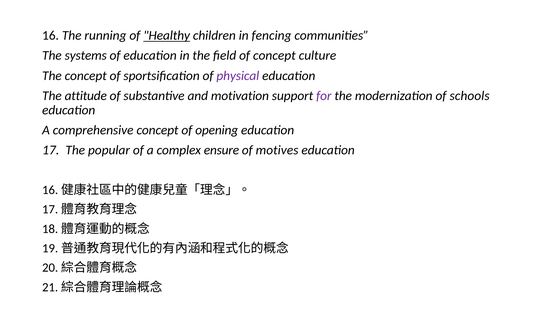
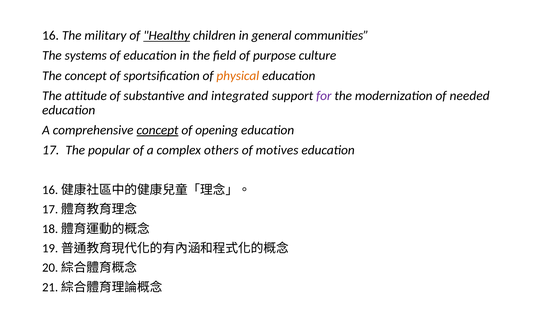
running: running -> military (105, 36)
fencing: fencing -> general (272, 36)
of concept: concept -> purpose (274, 56)
physical colour: purple -> orange (238, 76)
motivation: motivation -> integrated (240, 96)
schools: schools -> needed (470, 96)
concept underline: none -> present (157, 130)
ensure: ensure -> others (221, 150)
